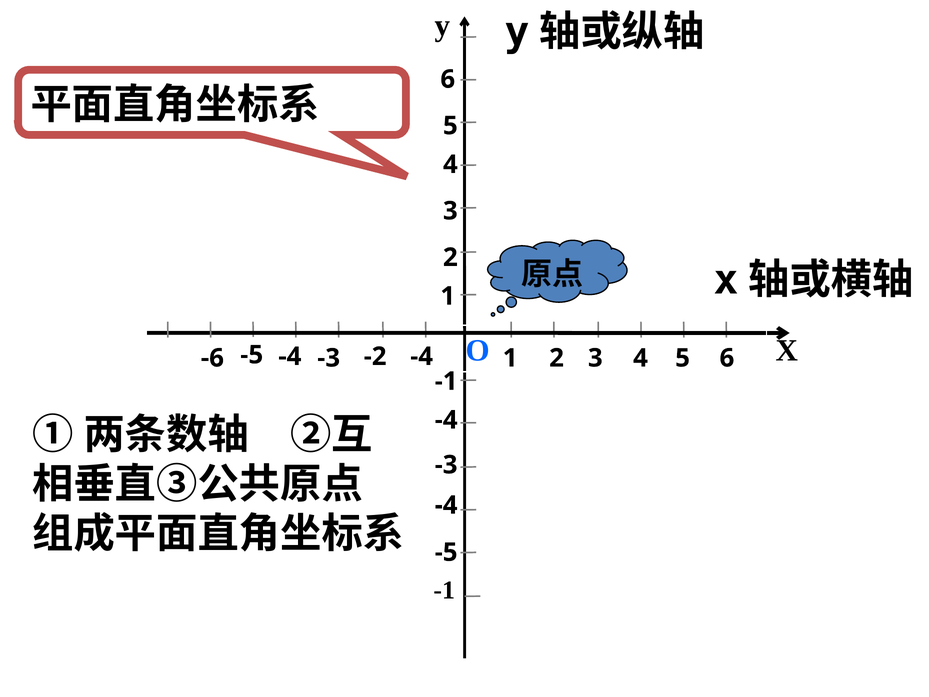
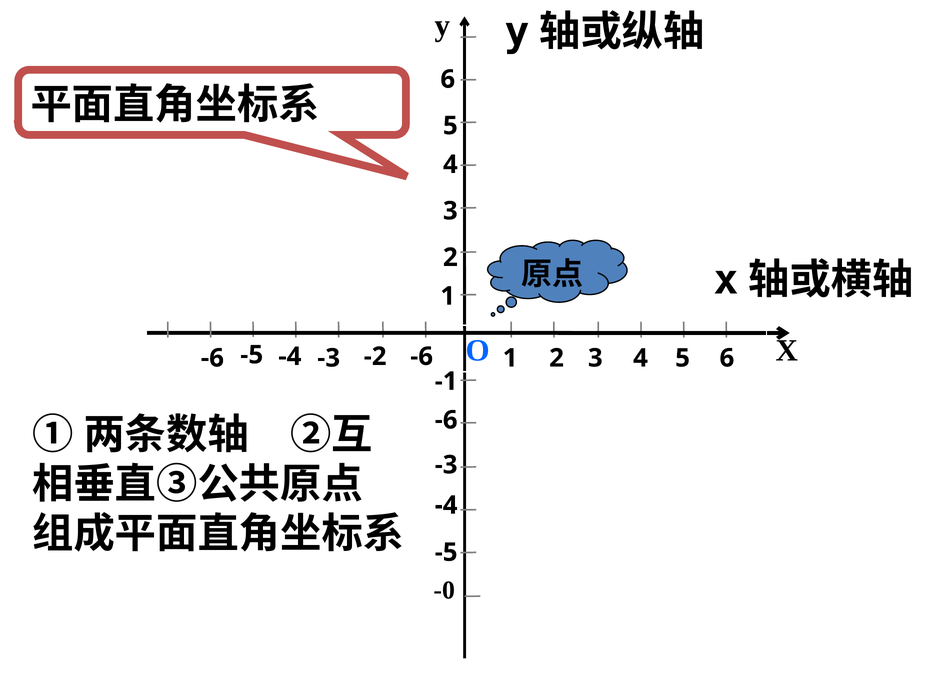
-4: -4 -> -6 (422, 356)
-4: -4 -> -6 (446, 420)
-1: -1 -> -0 (444, 590)
